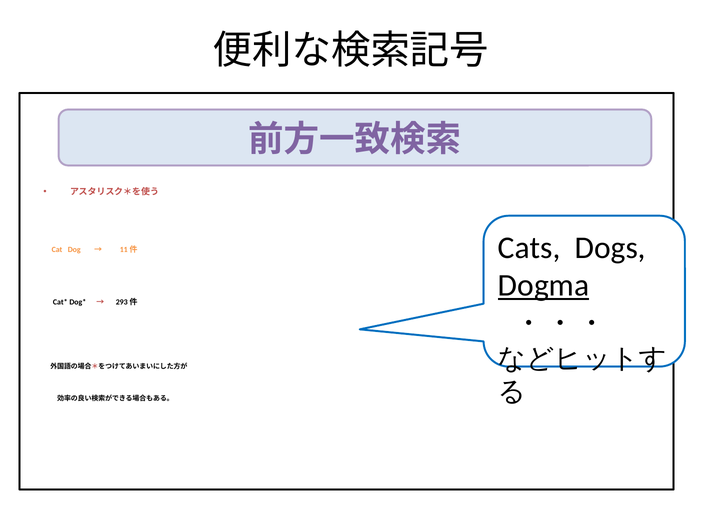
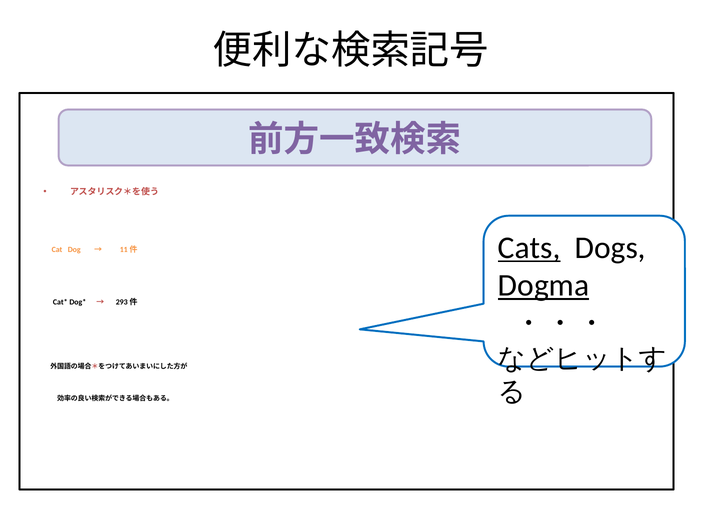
Cats underline: none -> present (529, 248)
